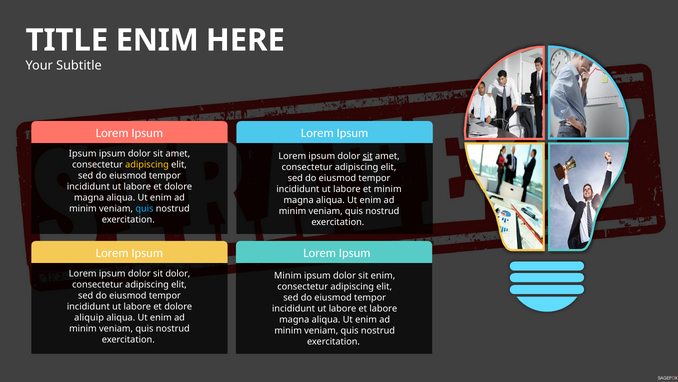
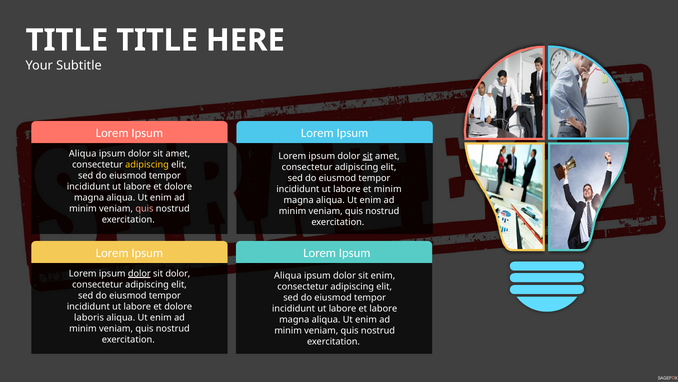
ENIM: ENIM -> TITLE (157, 40)
Ipsum: Ipsum -> Aliqua (83, 153)
quis colour: light blue -> pink (144, 209)
dolor underline: none -> present (139, 273)
Minim: Minim -> Aliqua (288, 275)
aliquip: aliquip -> laboris (89, 317)
